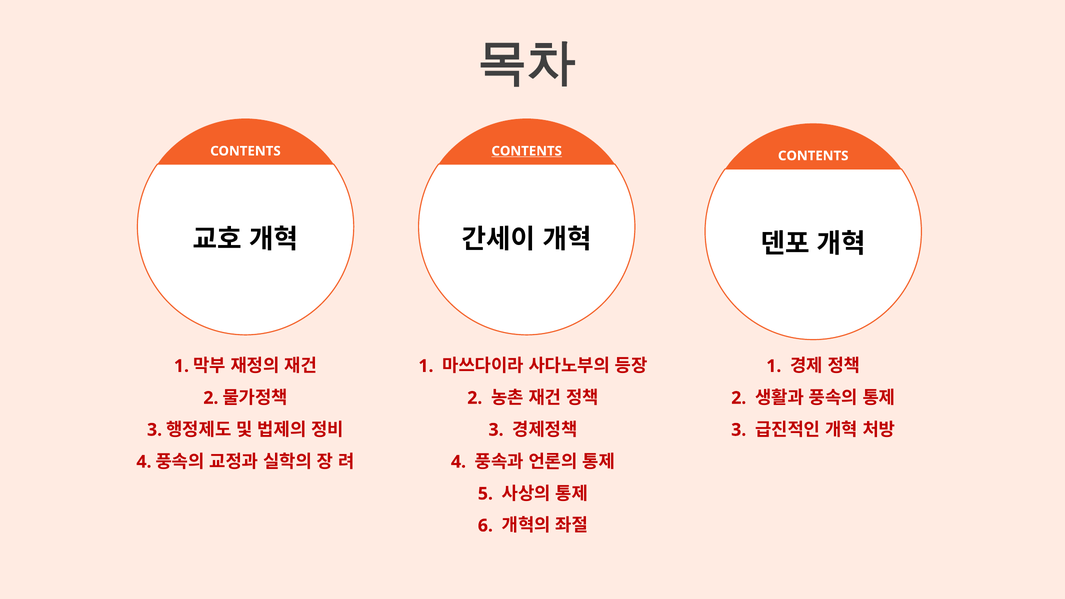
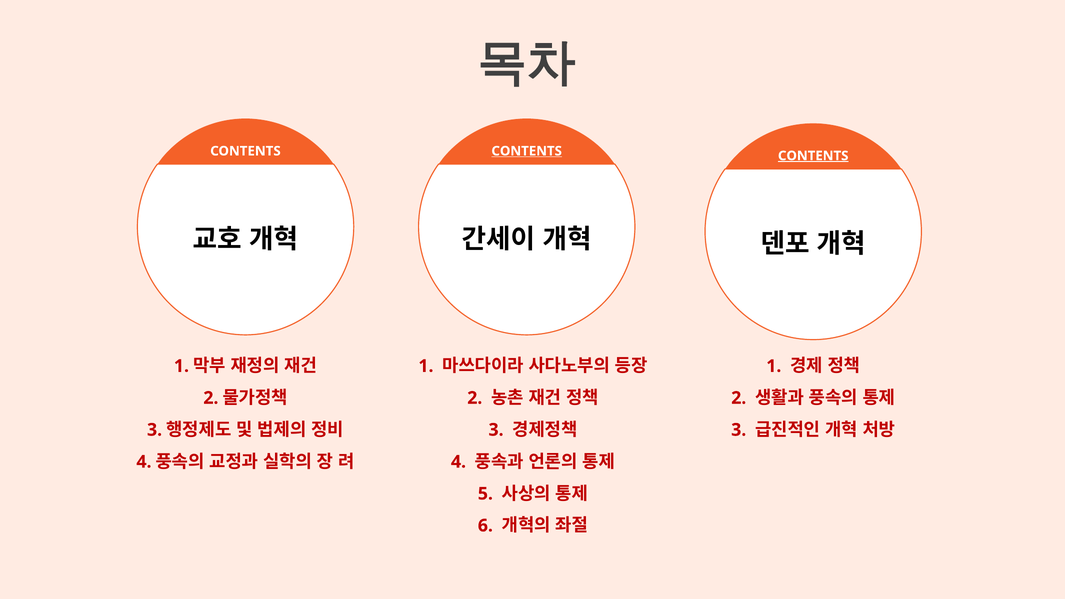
CONTENTS underline: none -> present (813, 156)
